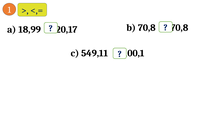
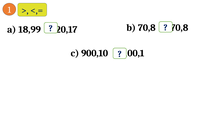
549,11: 549,11 -> 900,10 (95, 53)
